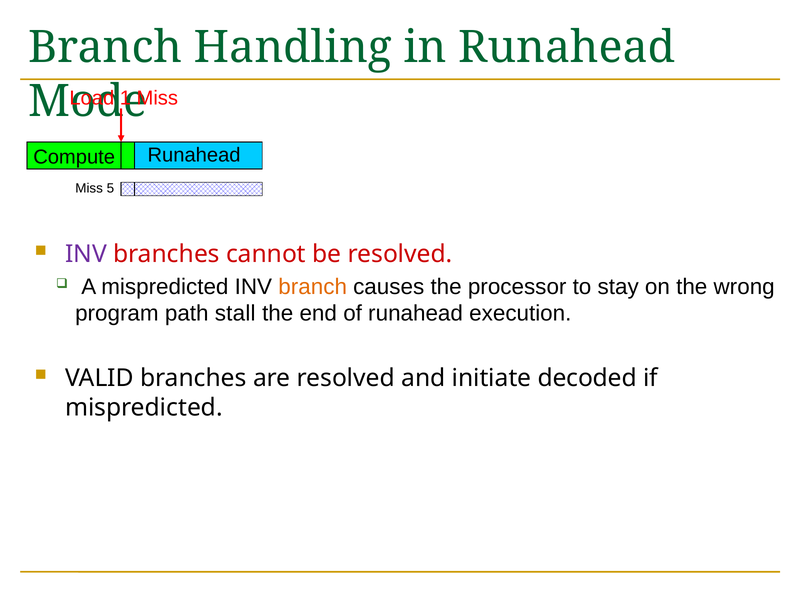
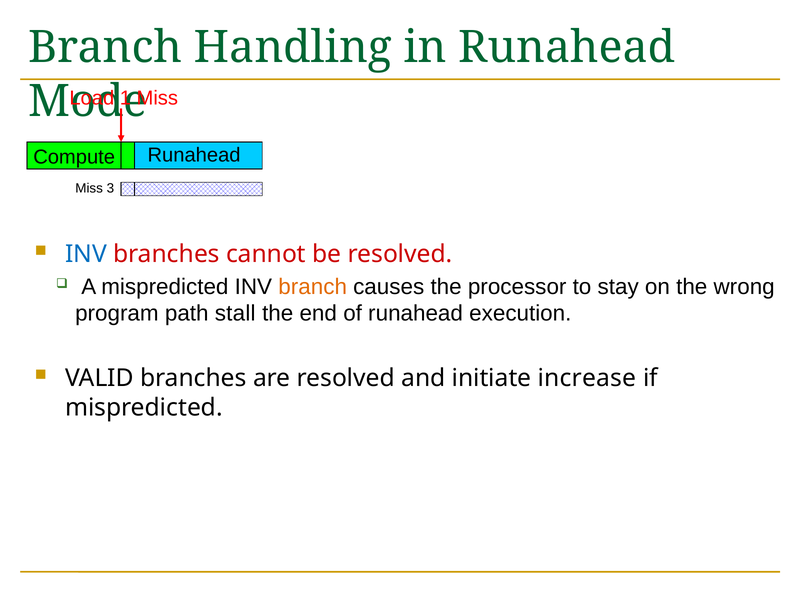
5: 5 -> 3 (110, 189)
INV colour: purple -> blue (86, 254)
decoded: decoded -> increase (587, 378)
